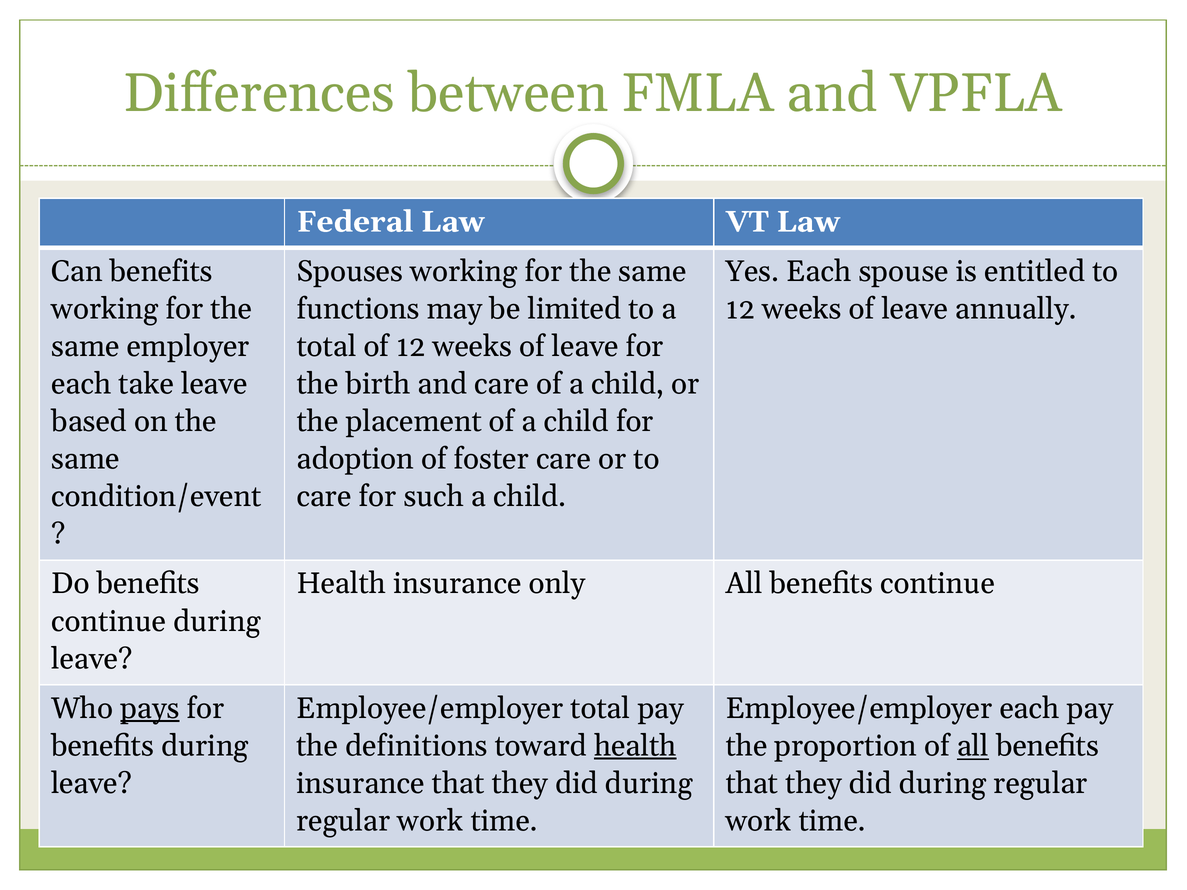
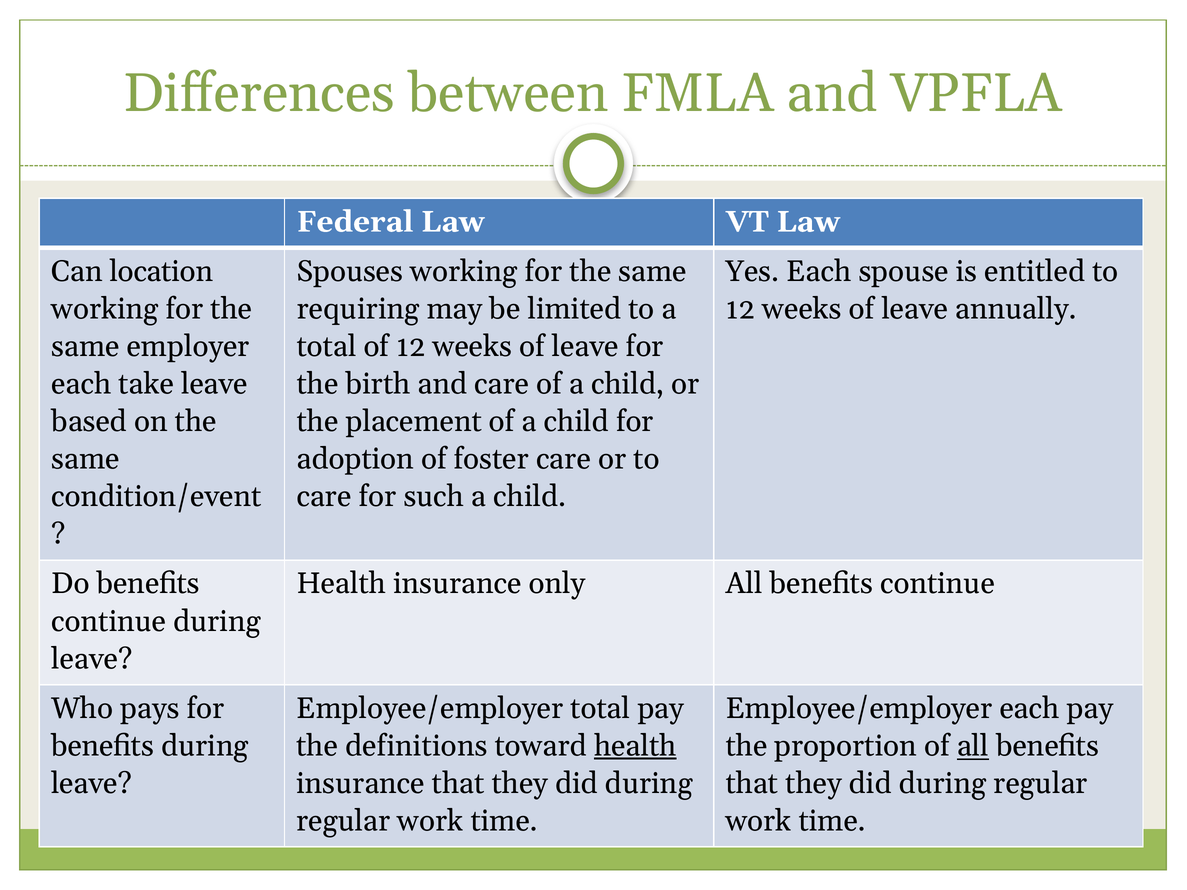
Can benefits: benefits -> location (161, 271)
functions: functions -> requiring (358, 309)
pays underline: present -> none (150, 708)
